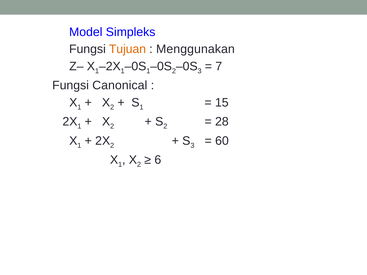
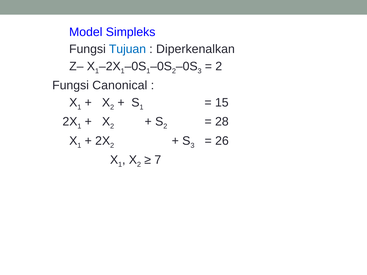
Tujuan colour: orange -> blue (127, 49)
Menggunakan: Menggunakan -> Diperkenalkan (195, 49)
7: 7 -> 2 (219, 66)
60: 60 -> 26 (222, 141)
6: 6 -> 7 (158, 160)
